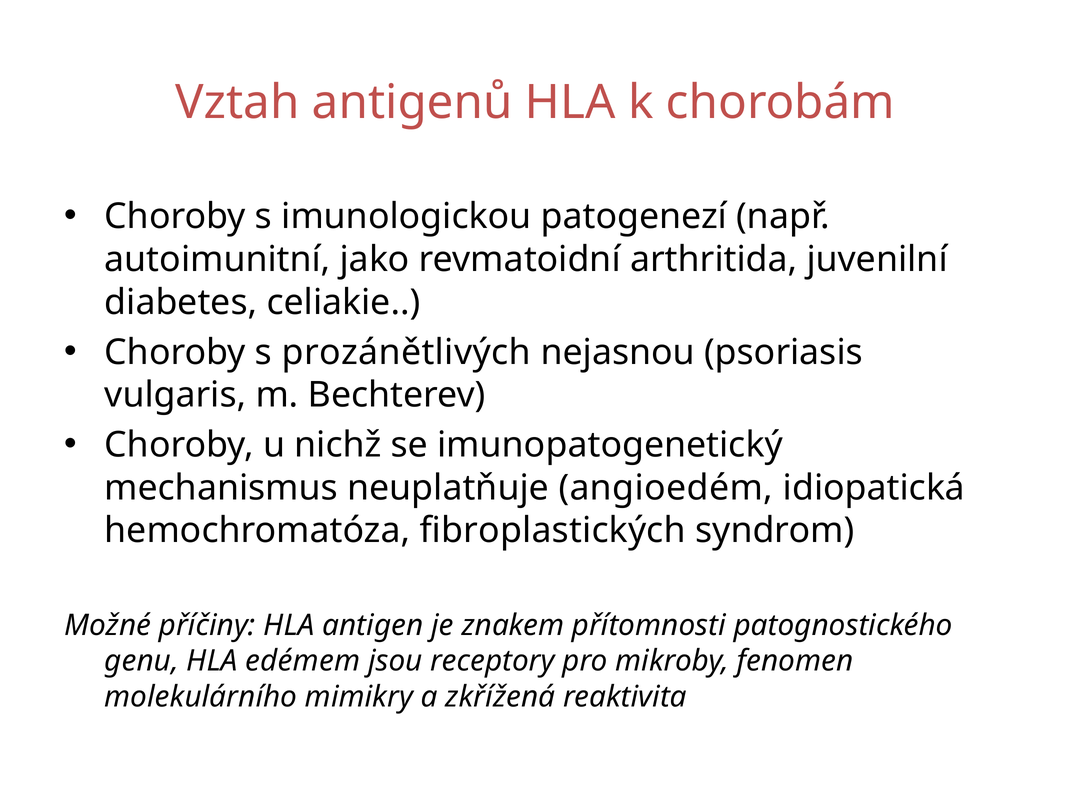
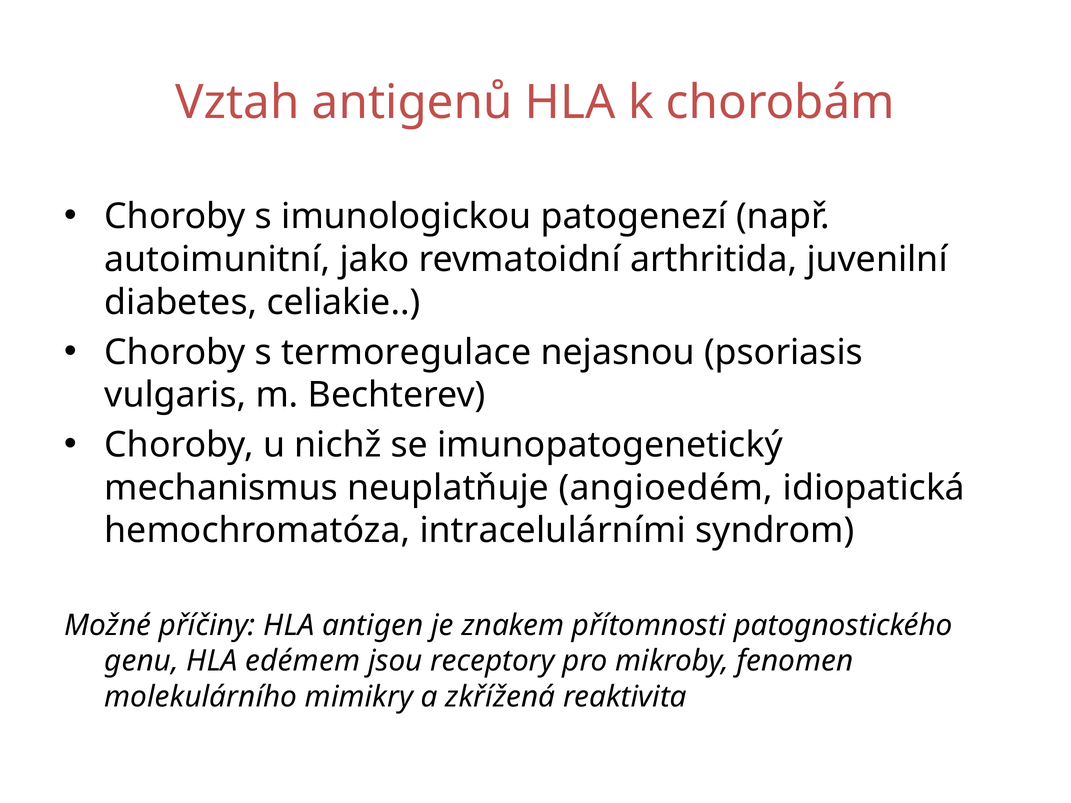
prozánětlivých: prozánětlivých -> termoregulace (406, 352)
fibroplastických: fibroplastických -> intracelulárními (553, 531)
